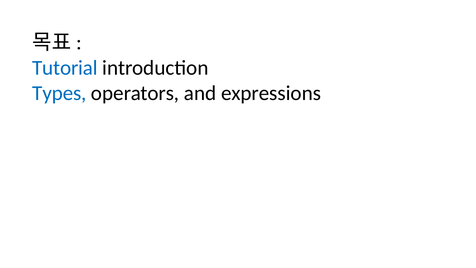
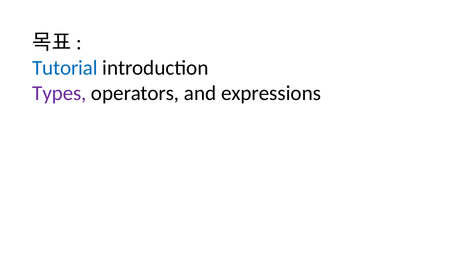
Types colour: blue -> purple (59, 93)
